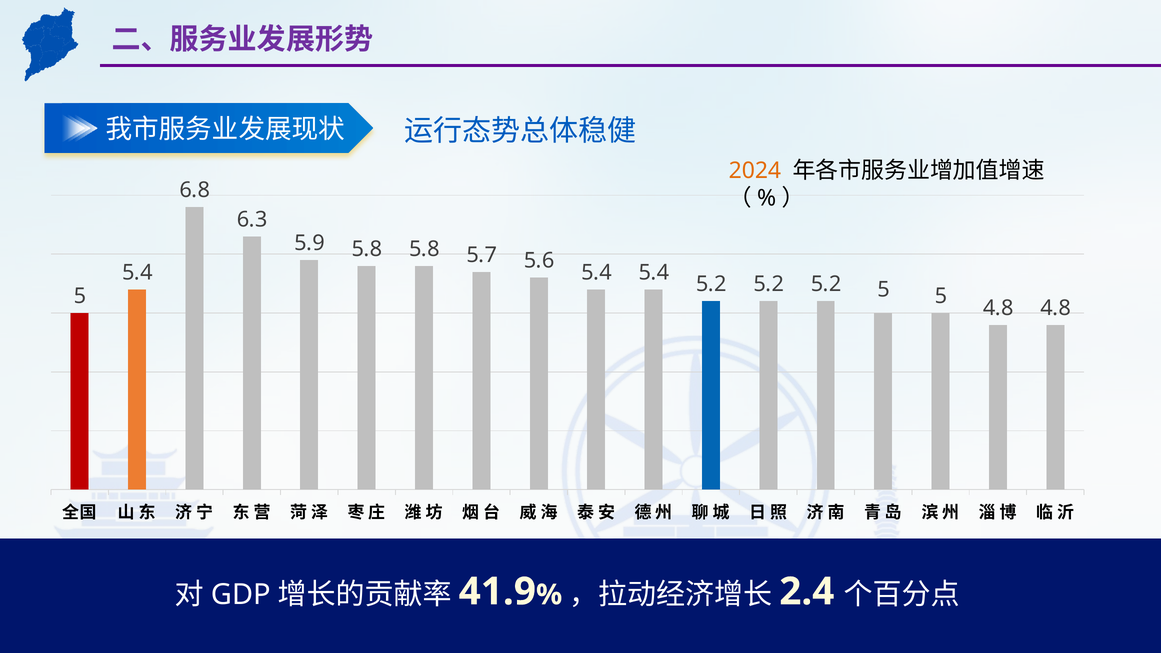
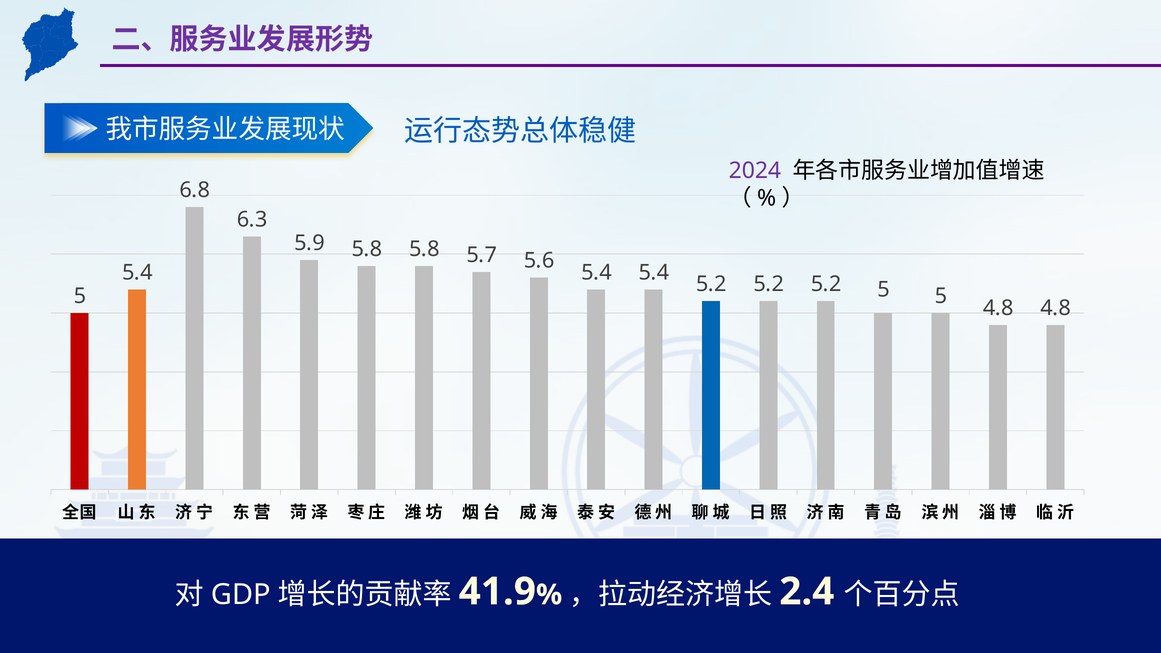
2024 colour: orange -> purple (755, 171)
